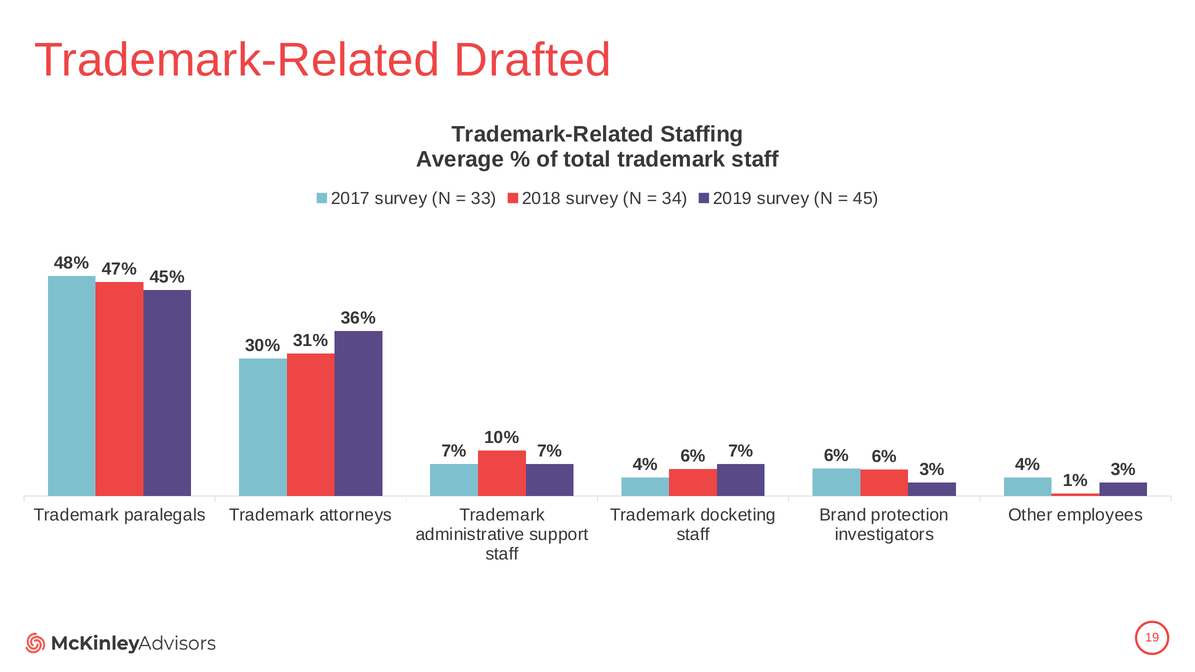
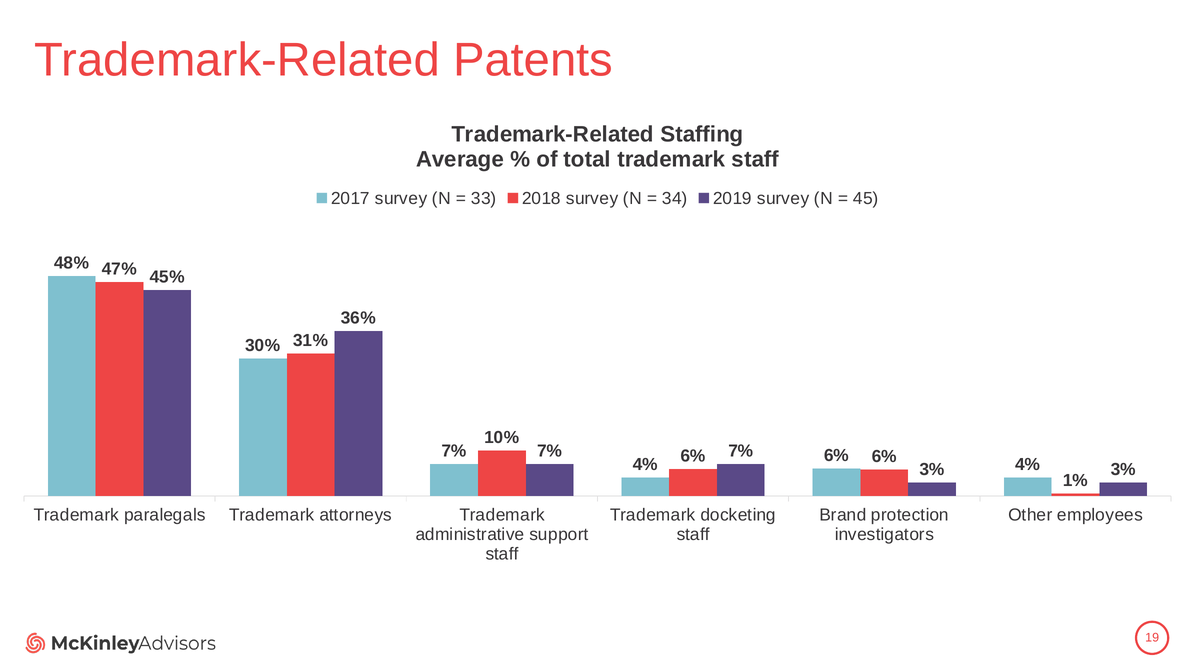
Drafted: Drafted -> Patents (533, 60)
